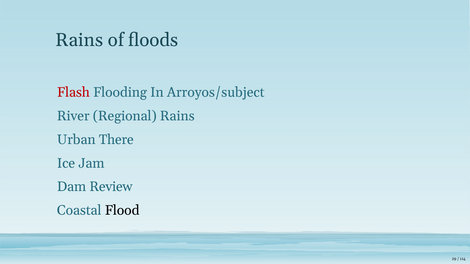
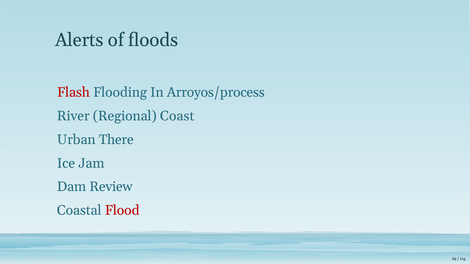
Rains: Rains -> Alerts (79, 40)
Arroyos/subject: Arroyos/subject -> Arroyos/process (216, 93)
Regional Rains: Rains -> Coast (177, 116)
Flood colour: black -> red (122, 211)
